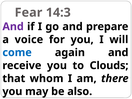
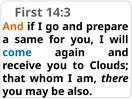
Fear: Fear -> First (29, 13)
And colour: purple -> orange (13, 27)
voice: voice -> same (29, 40)
